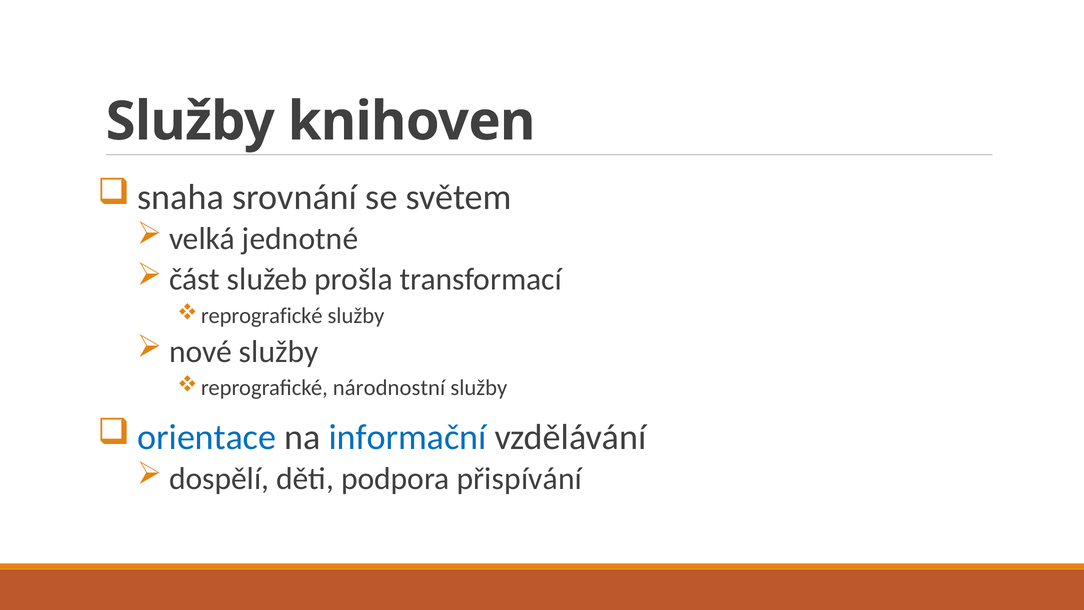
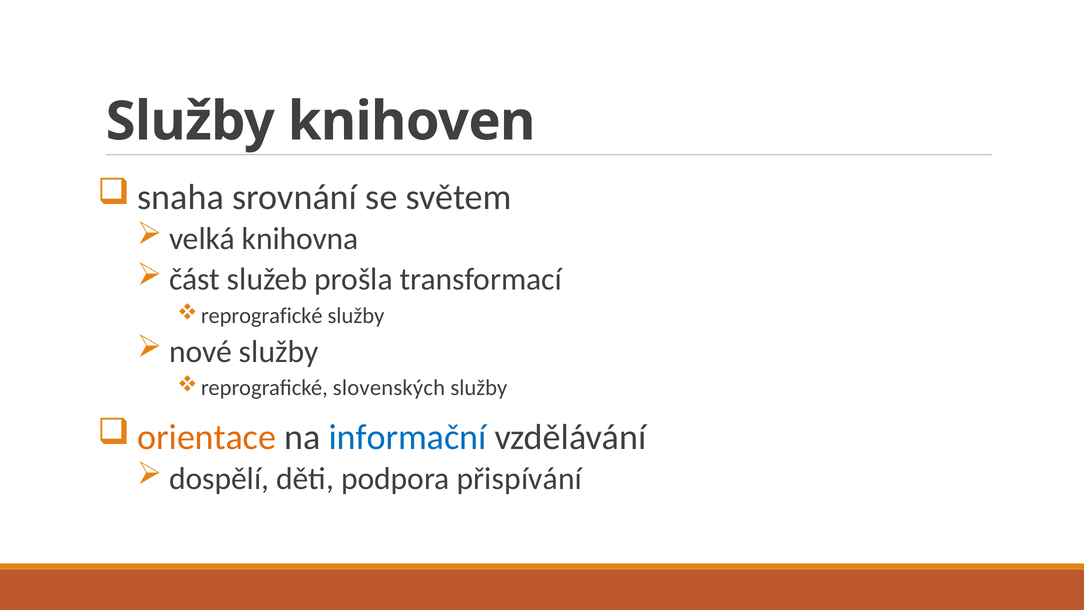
jednotné: jednotné -> knihovna (300, 238)
národnostní: národnostní -> slovenských (389, 388)
orientace colour: blue -> orange (207, 437)
